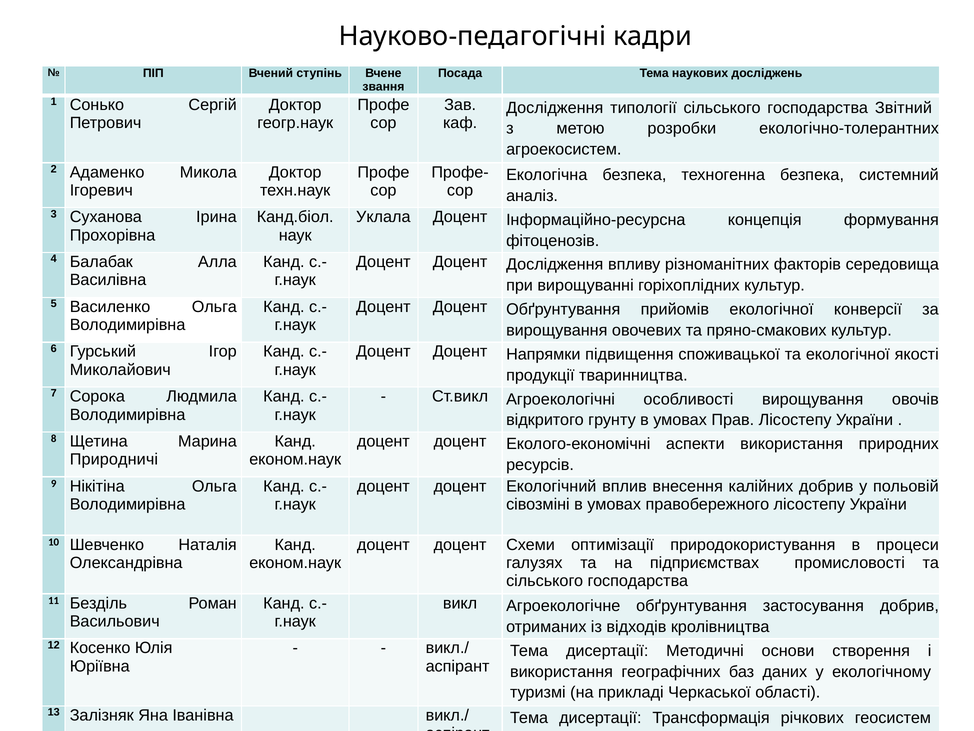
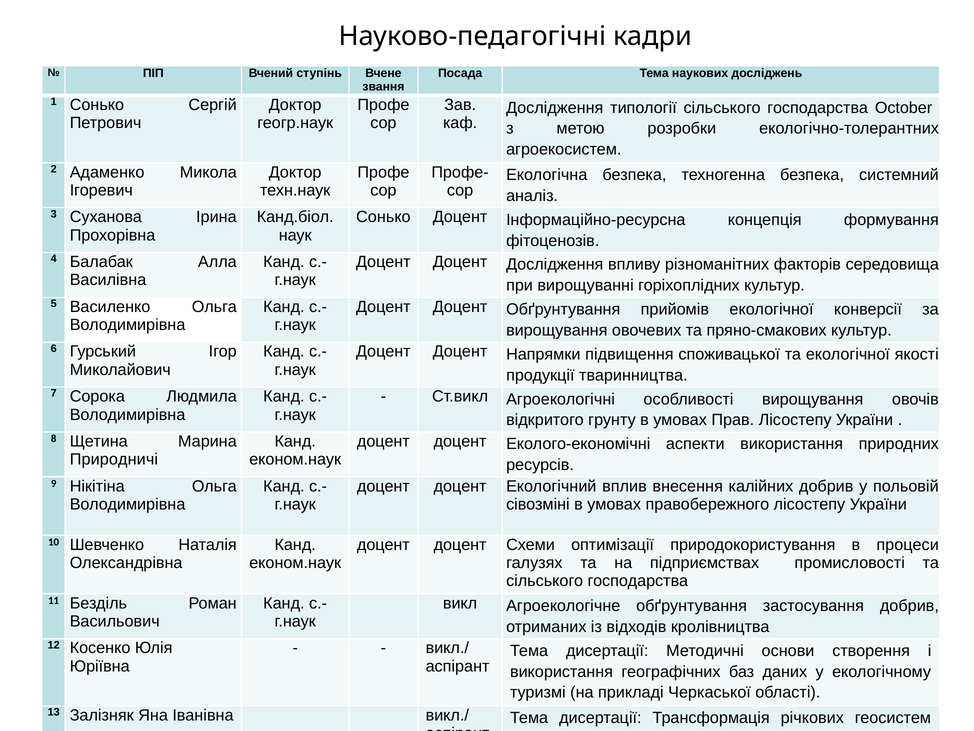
Звітний: Звітний -> October (904, 108)
Уклала: Уклала -> Сонько (383, 217)
